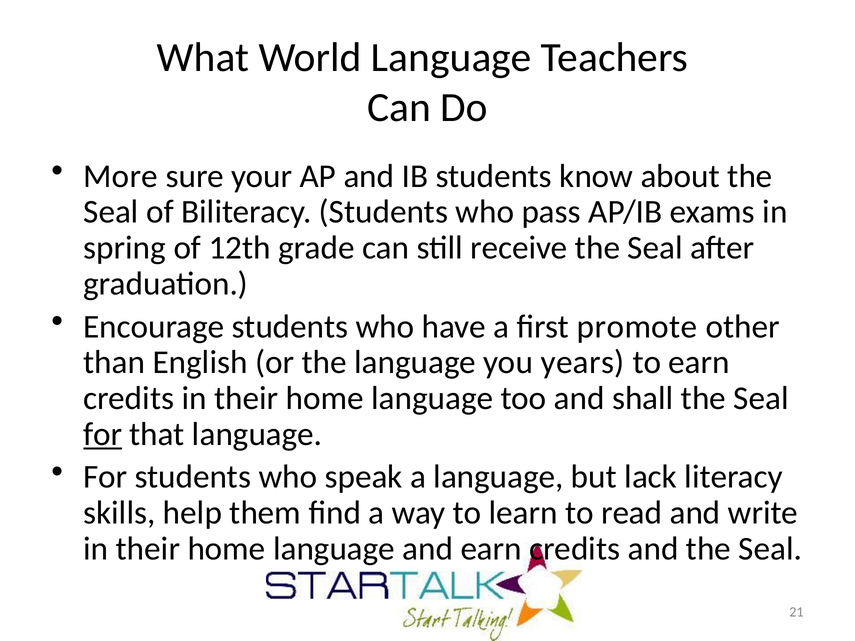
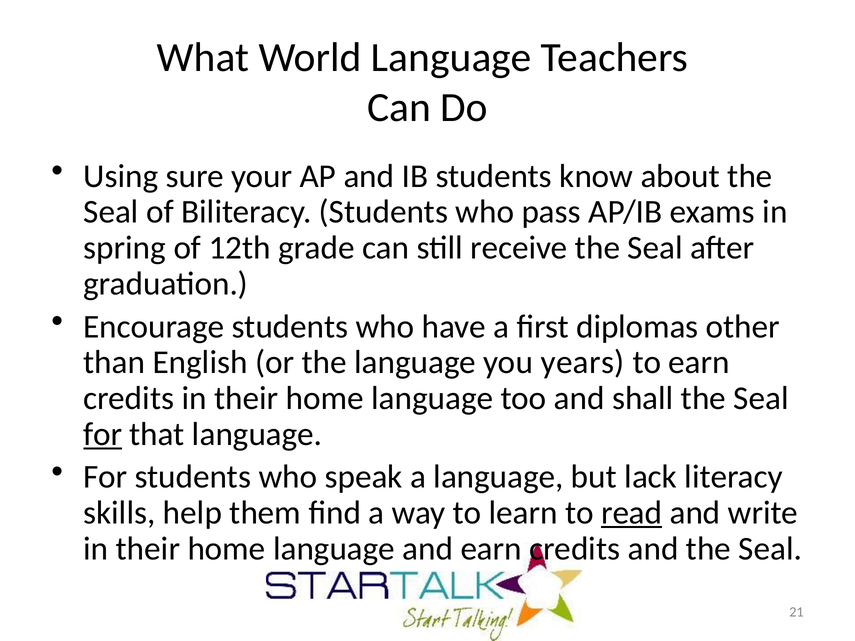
More: More -> Using (121, 176)
promote: promote -> diplomas (637, 327)
read underline: none -> present (632, 513)
